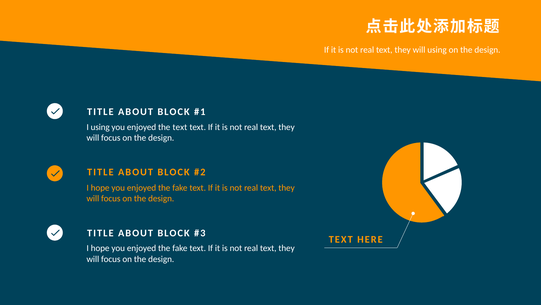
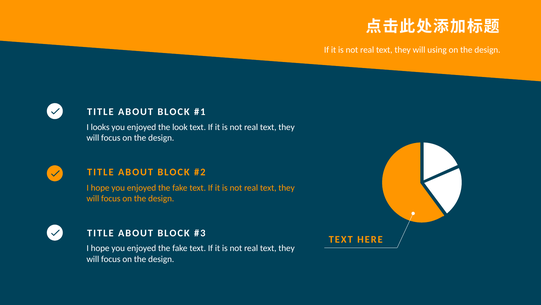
I using: using -> looks (100, 127)
the text: text -> look (180, 127)
